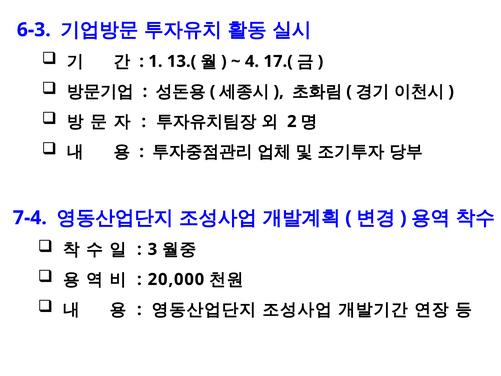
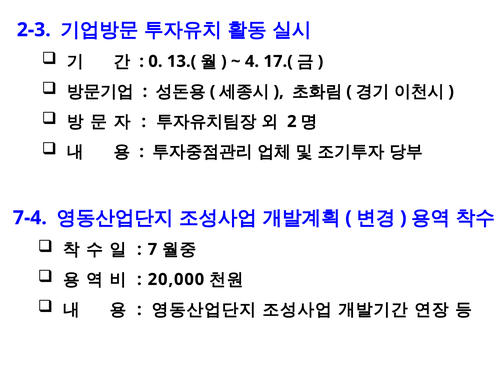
6-3: 6-3 -> 2-3 (34, 30)
1: 1 -> 0 (155, 61)
3: 3 -> 7 (152, 249)
